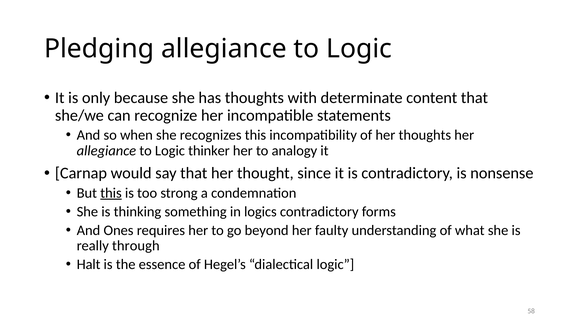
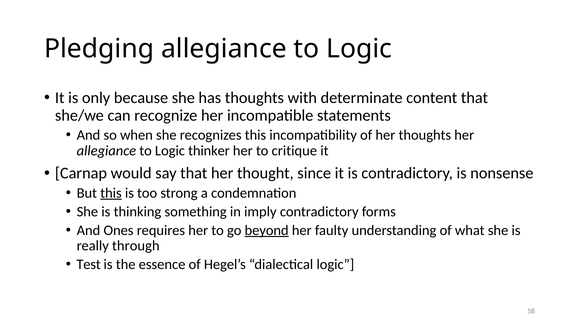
analogy: analogy -> critique (294, 150)
logics: logics -> imply (260, 211)
beyond underline: none -> present (267, 230)
Halt: Halt -> Test (89, 264)
